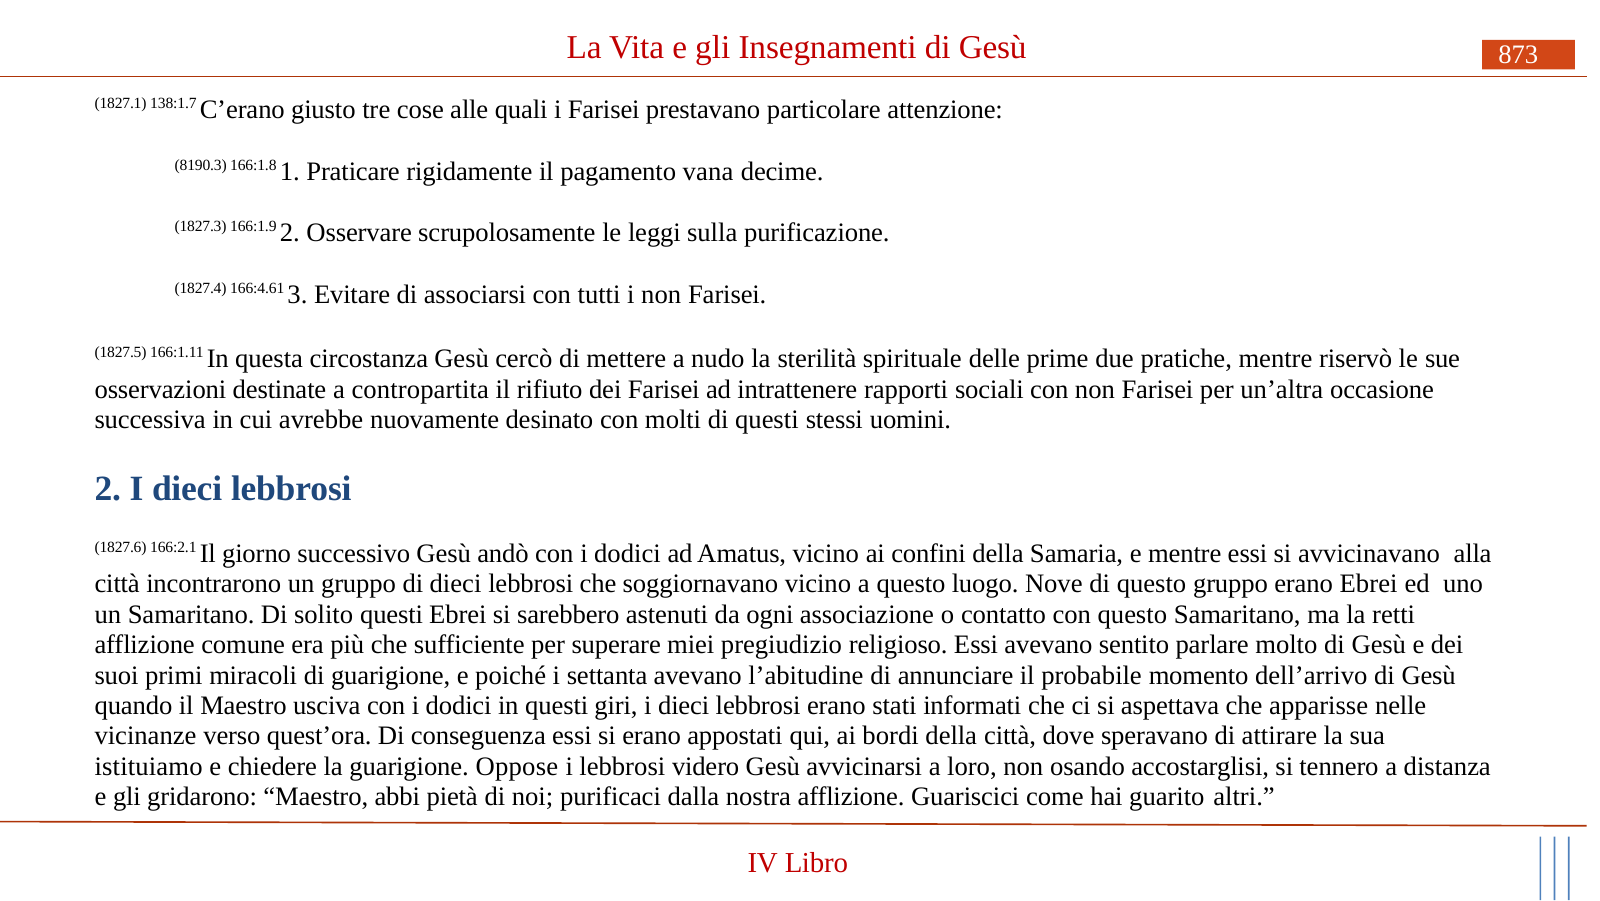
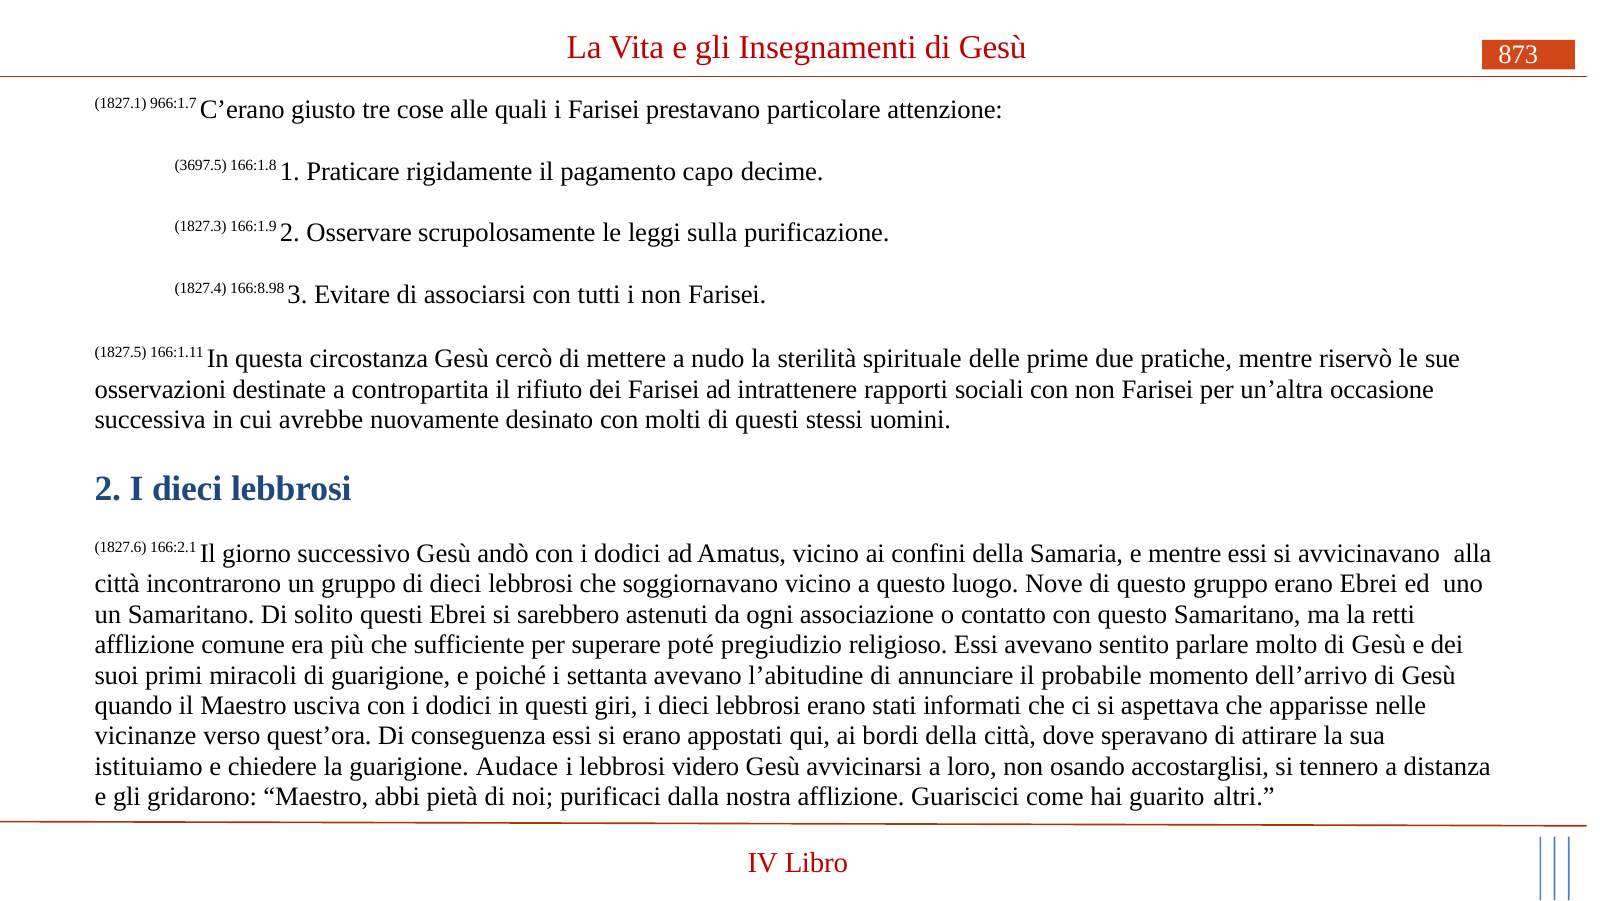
138:1.7: 138:1.7 -> 966:1.7 (173, 103)
8190.3: 8190.3 -> 3697.5 (201, 165)
vana: vana -> capo (708, 171)
166:4.61: 166:4.61 -> 166:8.98 (257, 289)
miei: miei -> poté (691, 645)
Oppose: Oppose -> Audace (517, 767)
